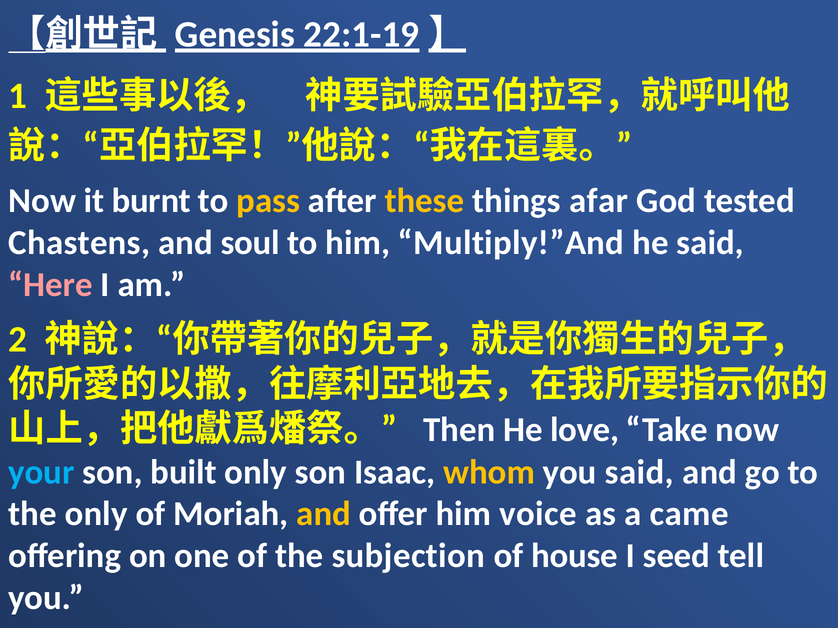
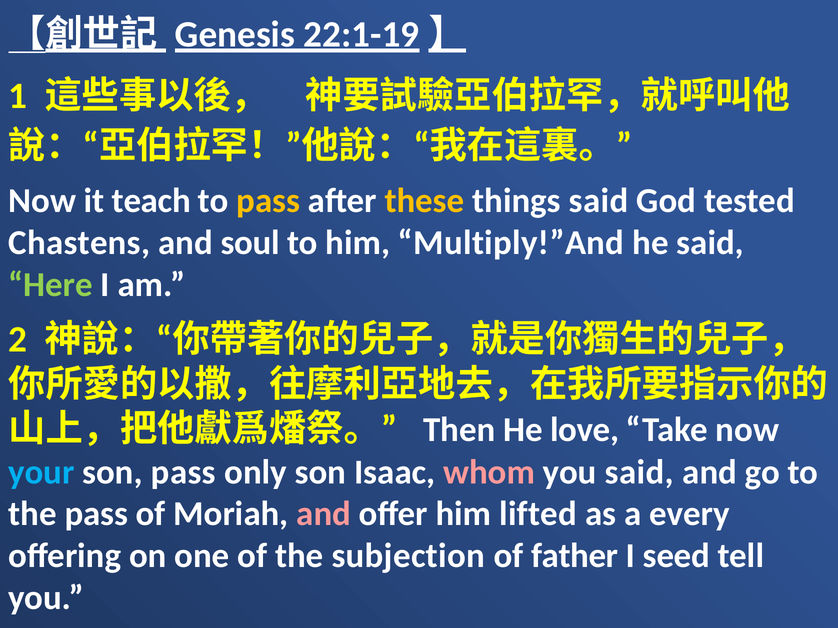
burnt: burnt -> teach (151, 201)
things afar: afar -> said (599, 201)
Here colour: pink -> light green (51, 285)
son built: built -> pass (183, 472)
whom colour: yellow -> pink (489, 472)
the only: only -> pass (96, 514)
and colour: yellow -> pink (324, 514)
voice: voice -> lifted (538, 514)
came: came -> every (689, 514)
house: house -> father (575, 556)
